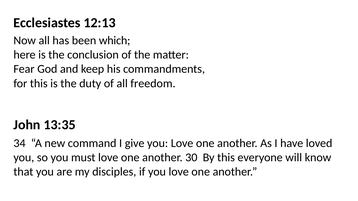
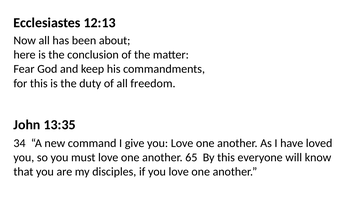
which: which -> about (115, 41)
30: 30 -> 65 (191, 158)
